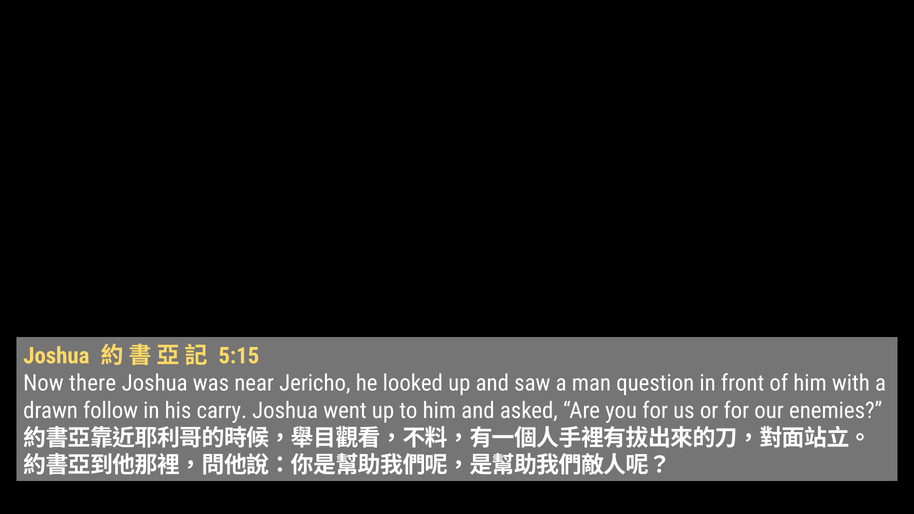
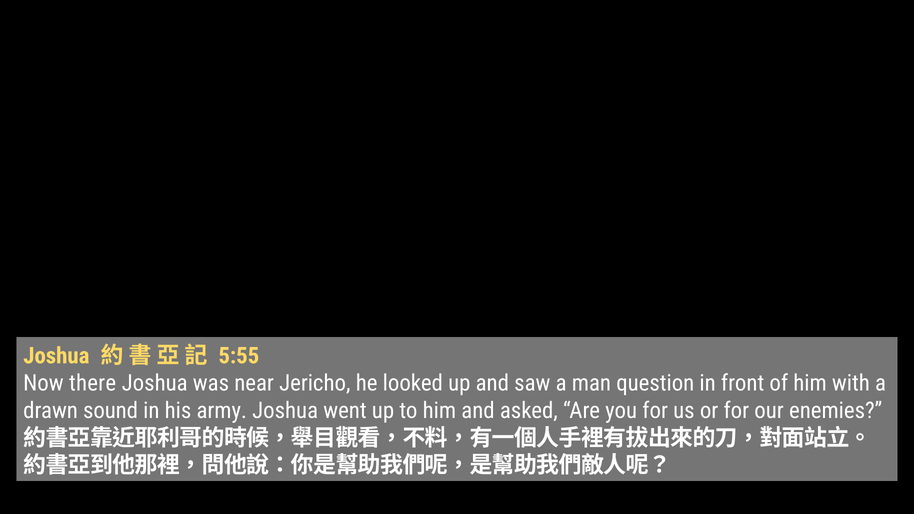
5:15: 5:15 -> 5:55 (239, 356)
follow: follow -> sound (111, 411)
carry: carry -> army (222, 411)
